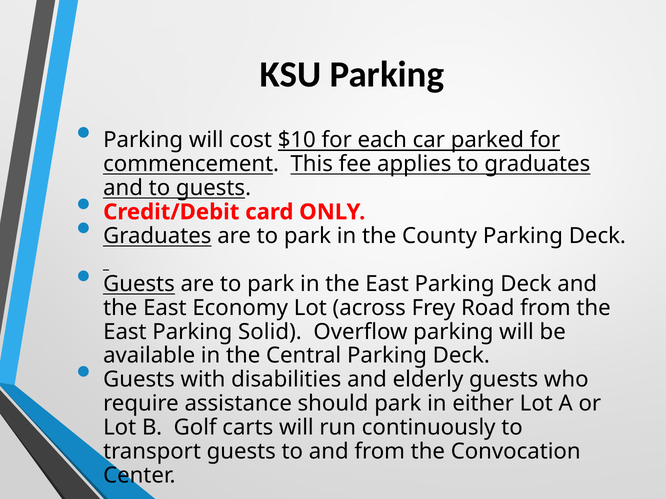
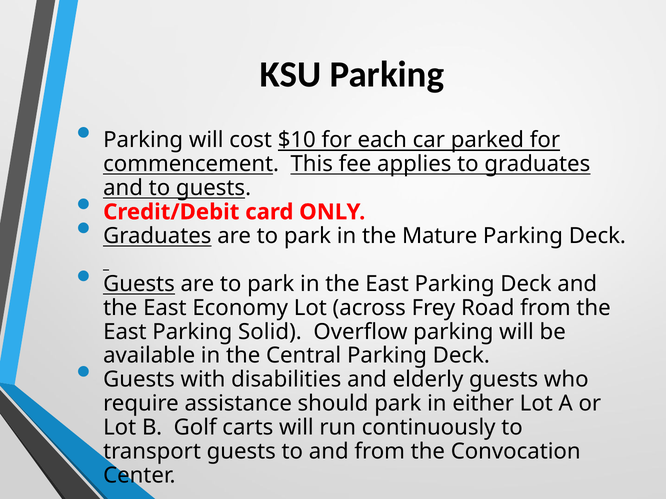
County: County -> Mature (440, 236)
